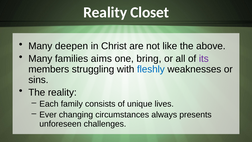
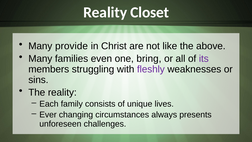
deepen: deepen -> provide (71, 46)
aims: aims -> even (101, 59)
fleshly colour: blue -> purple (151, 69)
